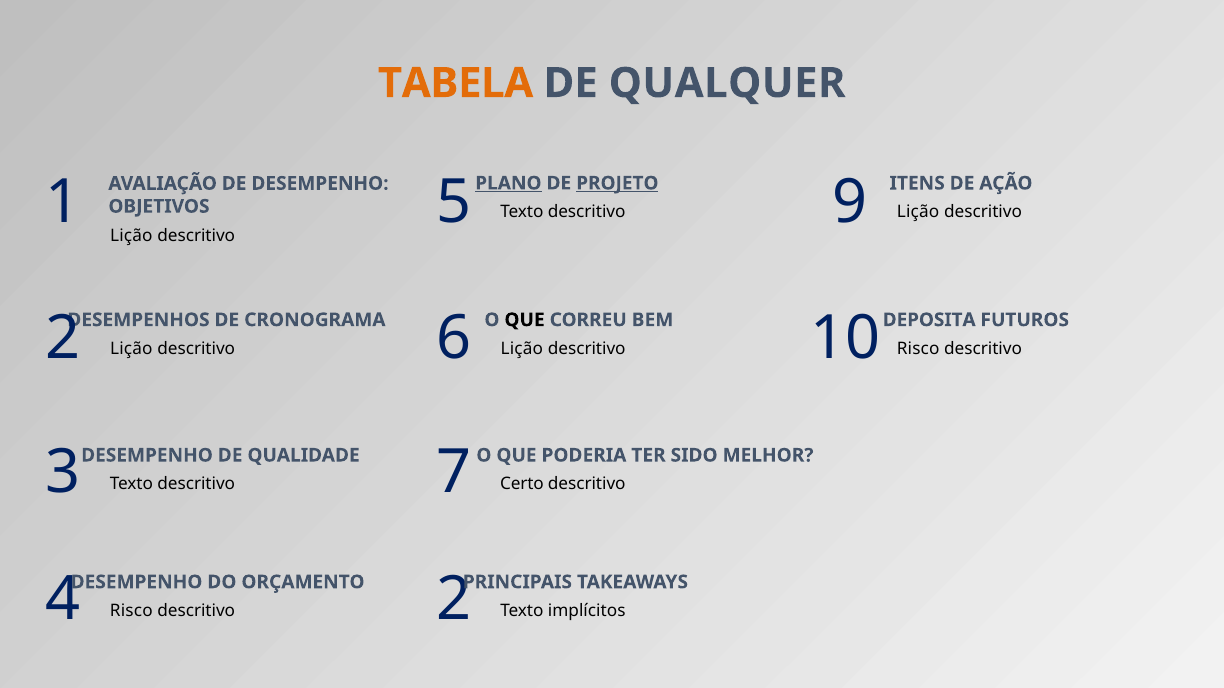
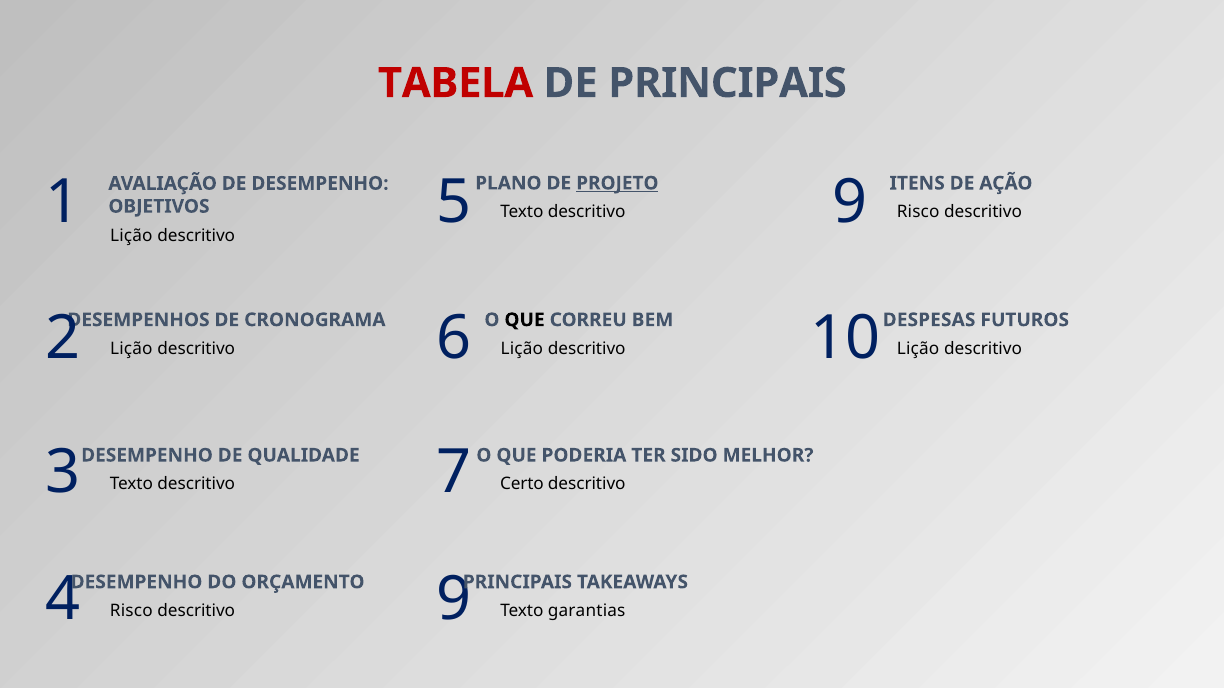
TABELA colour: orange -> red (456, 83)
DE QUALQUER: QUALQUER -> PRINCIPAIS (728, 83)
PLANO underline: present -> none (508, 183)
Lição: Lição -> Risco (918, 212)
DEPOSITA: DEPOSITA -> DESPESAS (929, 320)
Risco: Risco -> Lição (918, 349)
2: 2 -> 9 (454, 599)
implícitos: implícitos -> garantias (587, 611)
